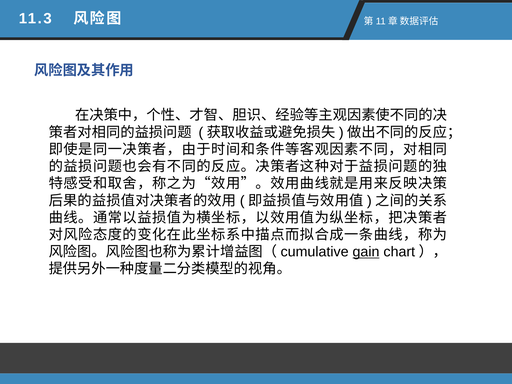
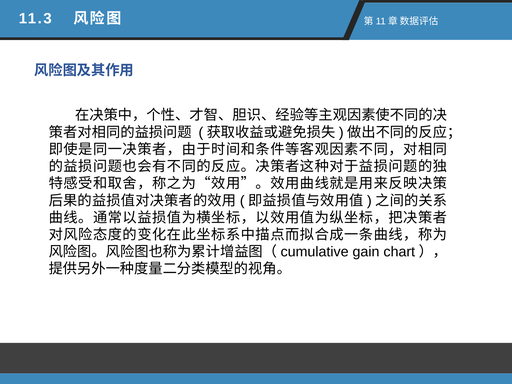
gain underline: present -> none (366, 252)
